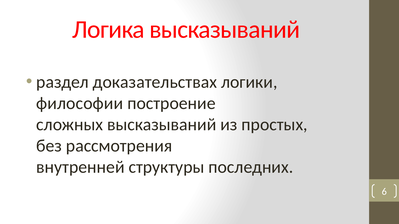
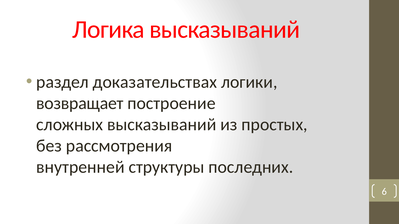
философии: философии -> возвращает (80, 103)
